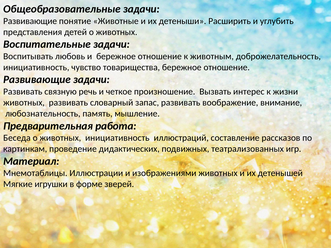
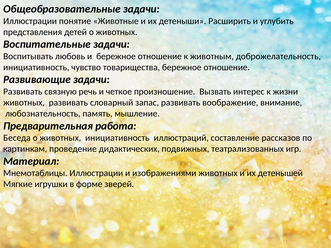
Развивающие: Развивающие -> Иллюстрации (30, 21)
